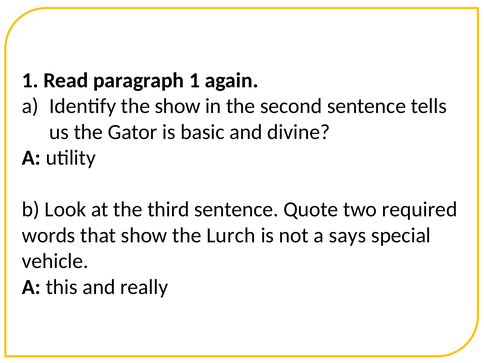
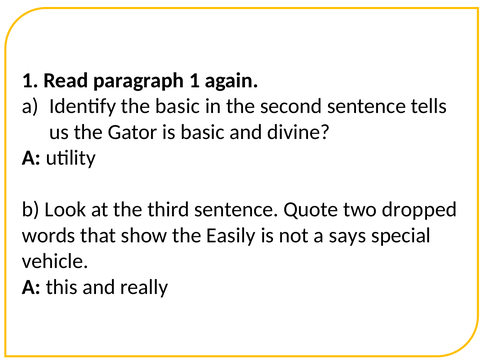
the show: show -> basic (177, 106)
required: required -> dropped (420, 209)
Lurch: Lurch -> Easily (231, 235)
